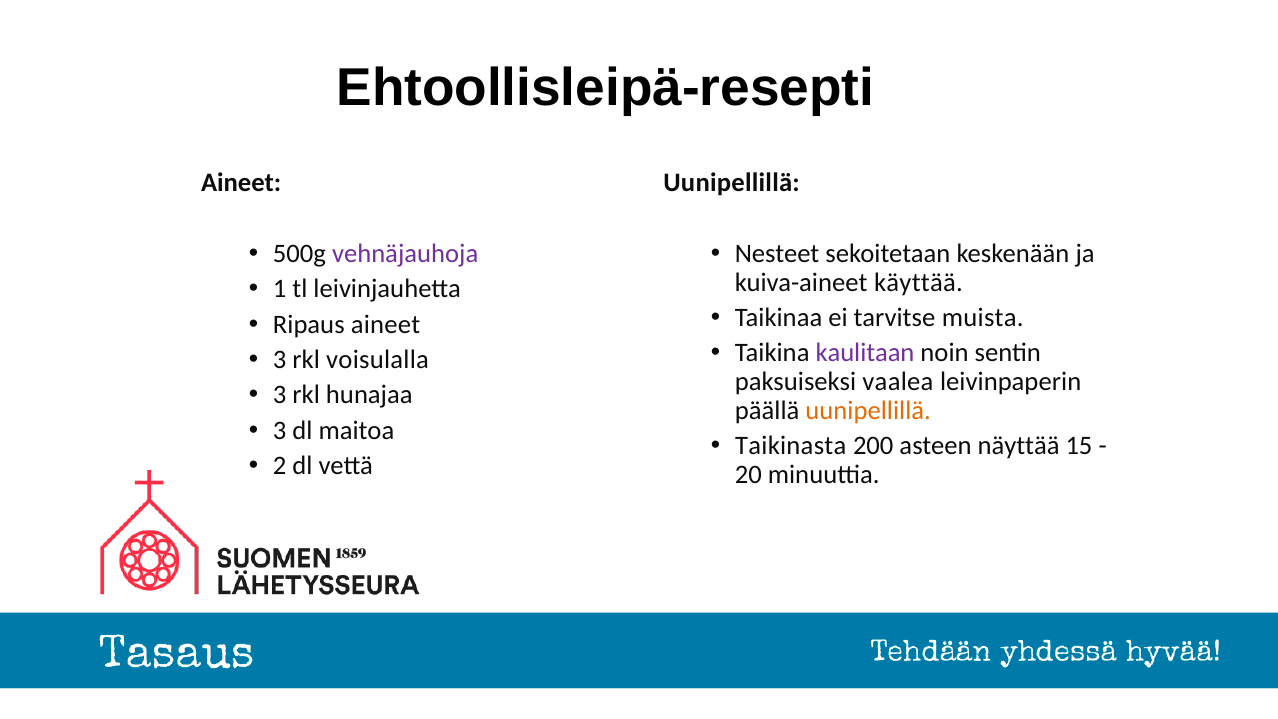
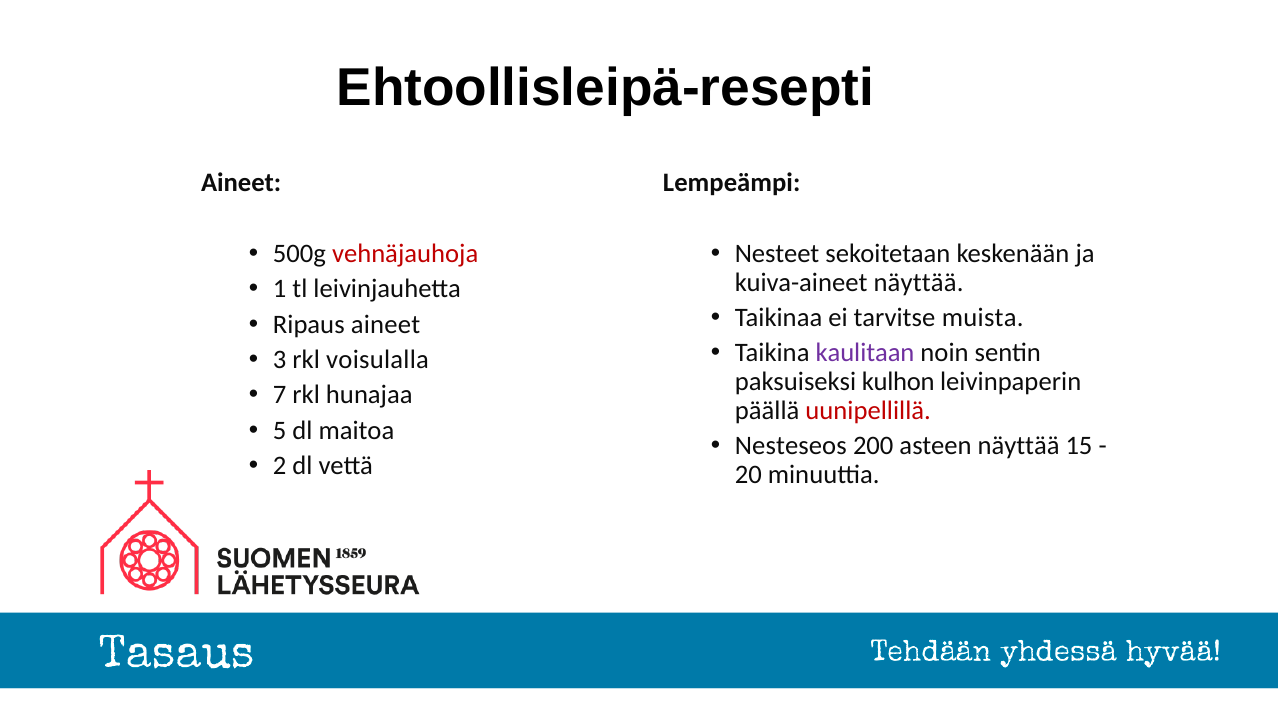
Uunipellillä: Uunipellillä -> Lempeämpi (732, 183)
vehnäjauhoja colour: purple -> red (405, 254)
kuiva-aineet käyttää: käyttää -> näyttää (919, 282)
vaalea: vaalea -> kulhon (898, 382)
3: 3 -> 7 (280, 395)
uunipellillä colour: orange -> red (868, 411)
3: 3 -> 5 (280, 431)
Taikinasta: Taikinasta -> Nesteseos (791, 446)
